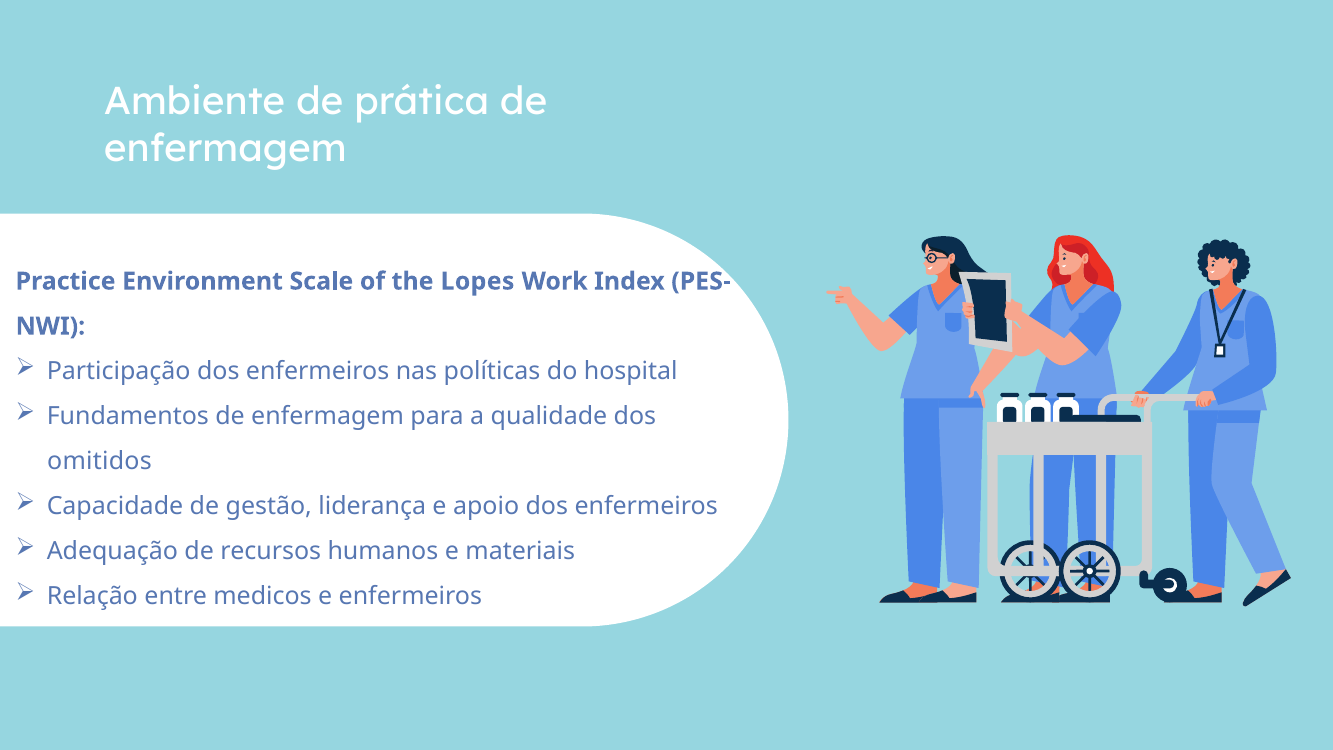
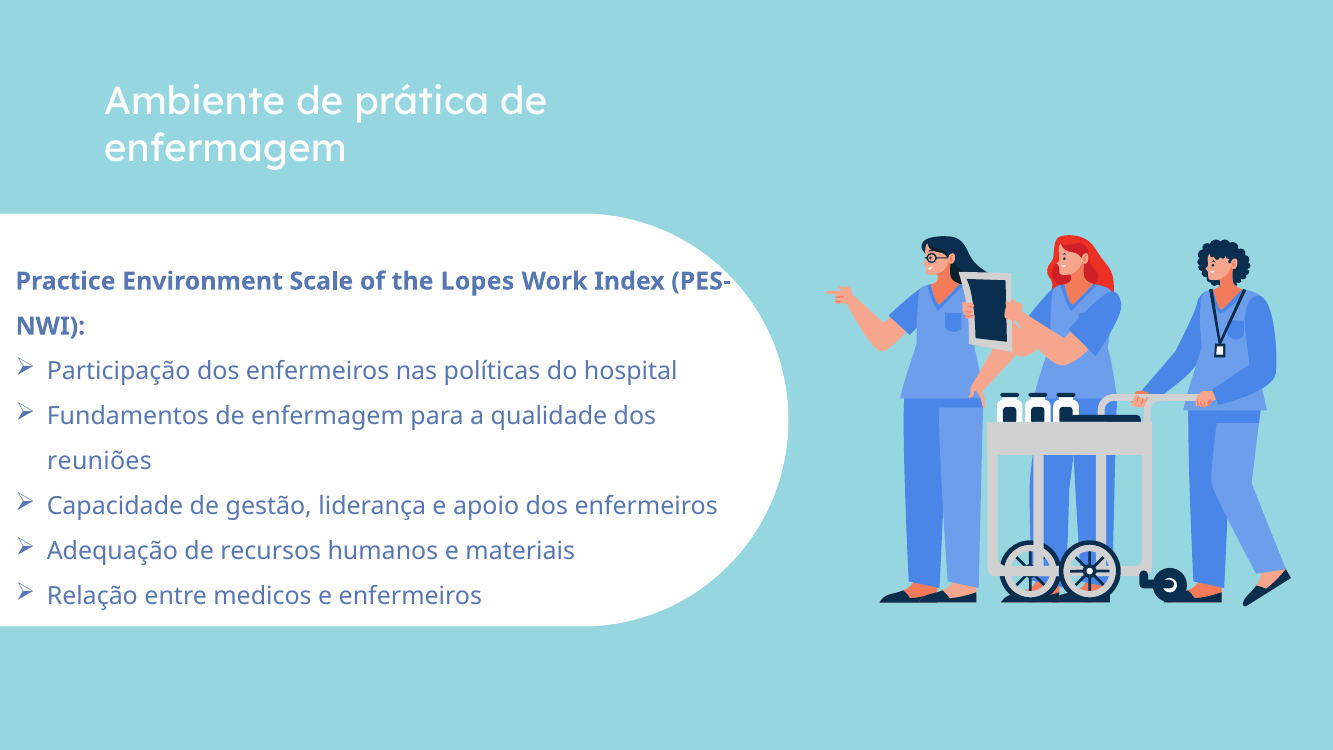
omitidos: omitidos -> reuniões (99, 461)
